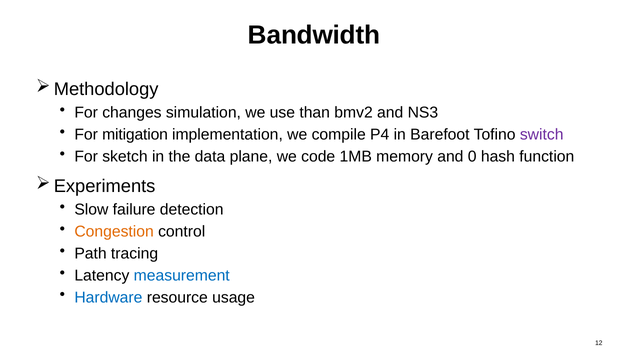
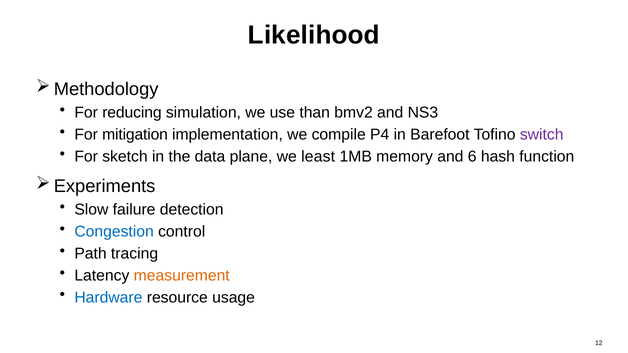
Bandwidth: Bandwidth -> Likelihood (314, 35)
changes: changes -> reducing (132, 113)
code: code -> least (318, 157)
0: 0 -> 6 (472, 157)
Congestion colour: orange -> blue (114, 232)
measurement colour: blue -> orange (182, 276)
